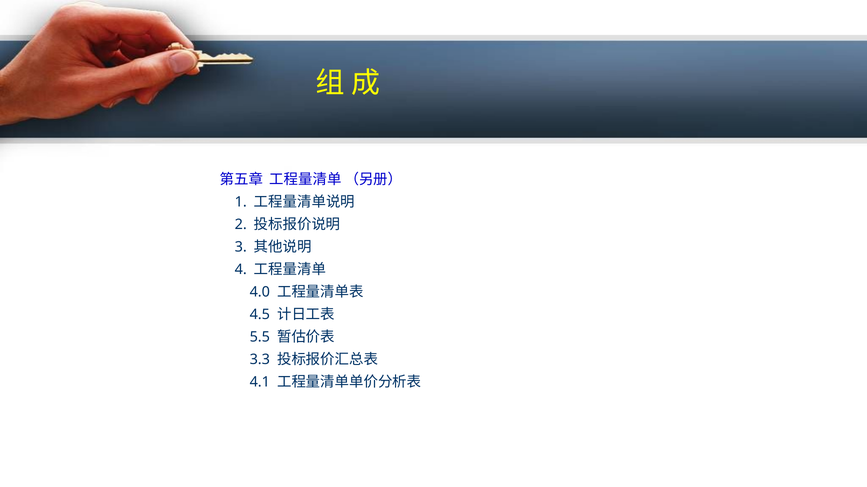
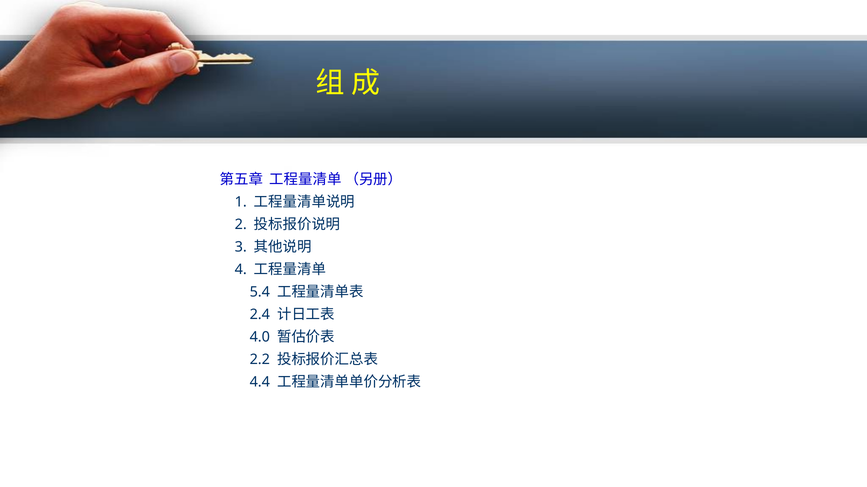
4.0: 4.0 -> 5.4 (260, 293)
4.5: 4.5 -> 2.4 (260, 315)
5.5: 5.5 -> 4.0 (260, 338)
3.3: 3.3 -> 2.2 (260, 360)
4.1: 4.1 -> 4.4 (260, 383)
